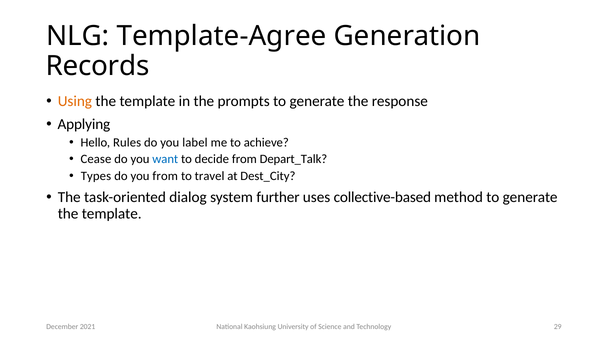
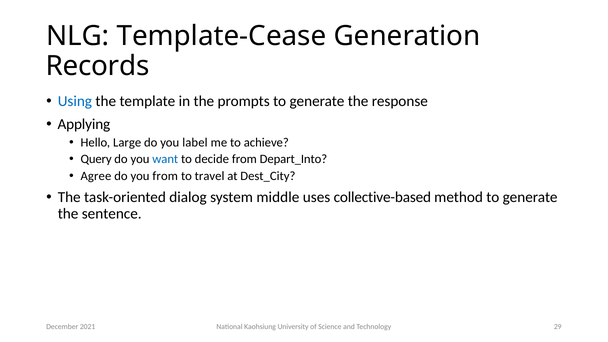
Template-Agree: Template-Agree -> Template-Cease (222, 36)
Using colour: orange -> blue (75, 101)
Rules: Rules -> Large (127, 142)
Cease: Cease -> Query (96, 159)
Depart_Talk: Depart_Talk -> Depart_Into (293, 159)
Types: Types -> Agree (96, 176)
further: further -> middle (278, 197)
template: template -> sentence (112, 214)
